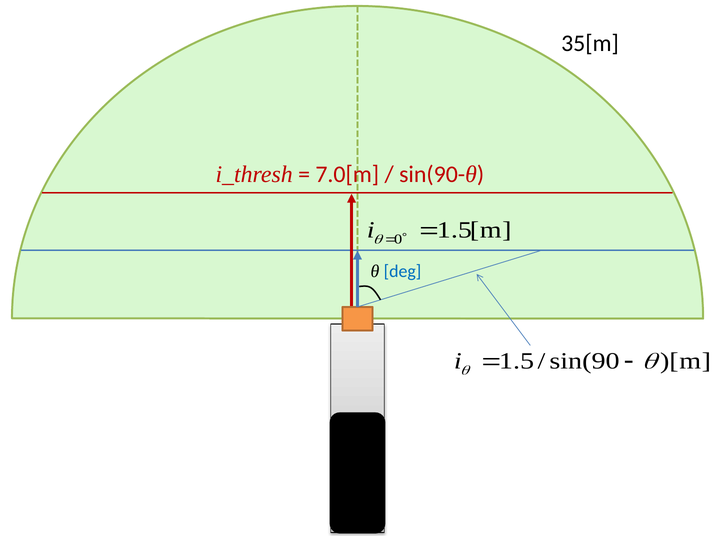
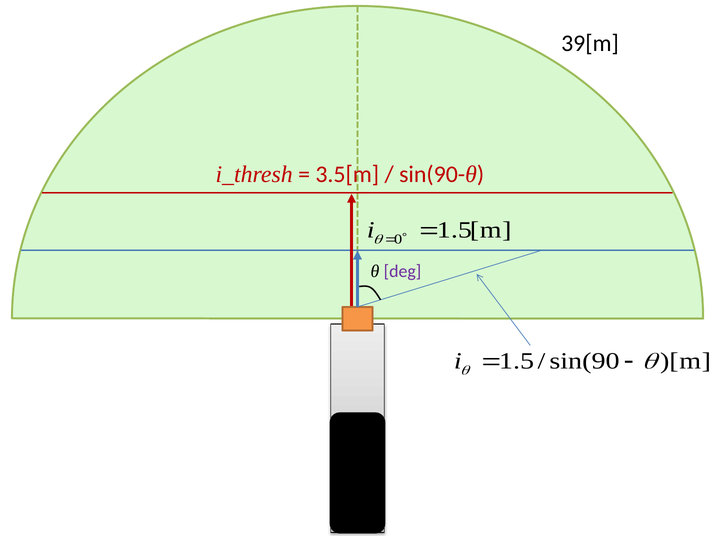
35[m: 35[m -> 39[m (590, 43)
7.0[m: 7.0[m -> 3.5[m (347, 174)
deg colour: blue -> purple (403, 272)
